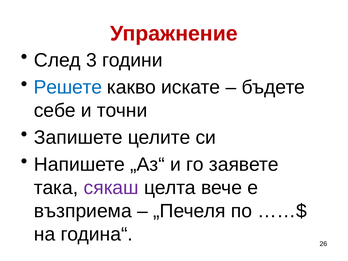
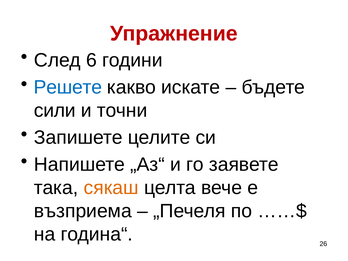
3: 3 -> 6 (91, 60)
себе: себе -> сили (55, 111)
сякаш colour: purple -> orange (111, 188)
